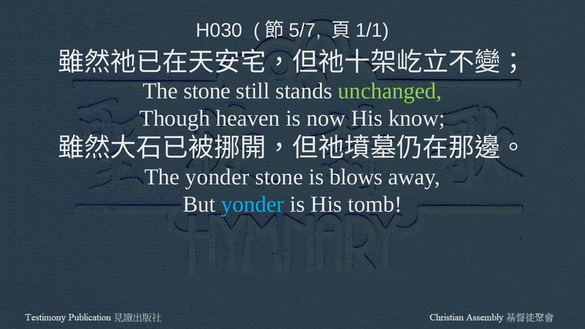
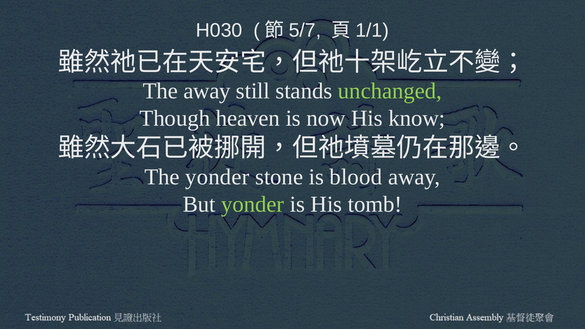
The stone: stone -> away (207, 91)
blows: blows -> blood (356, 177)
yonder colour: light blue -> light green (253, 204)
